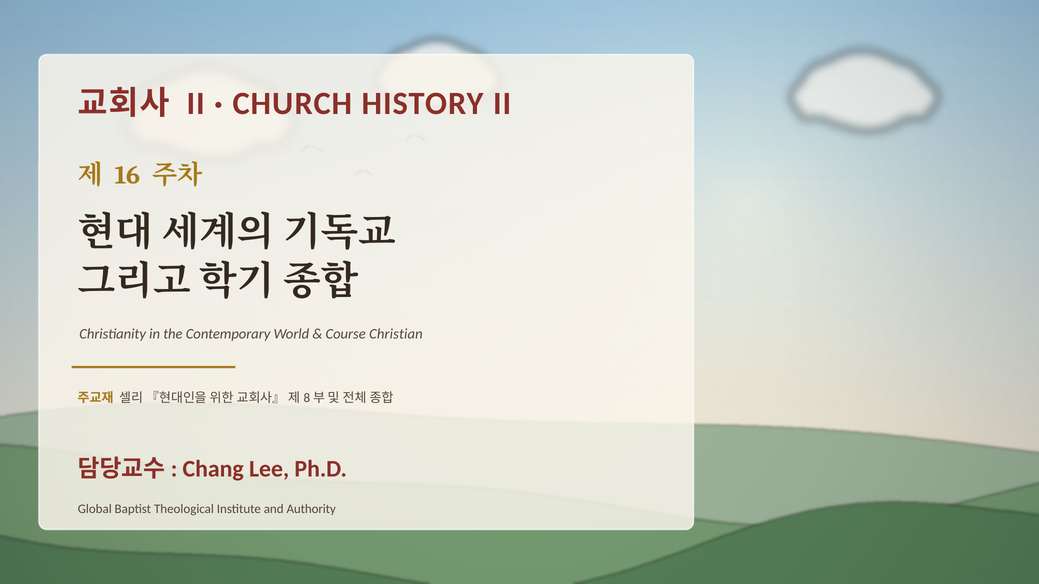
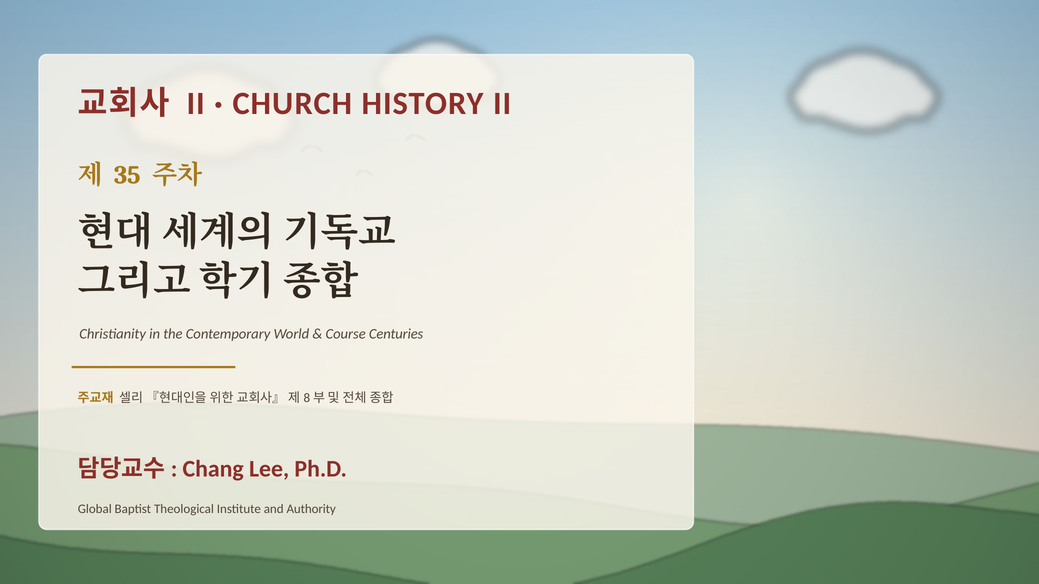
16: 16 -> 35 (128, 175)
Christian: Christian -> Centuries (396, 334)
